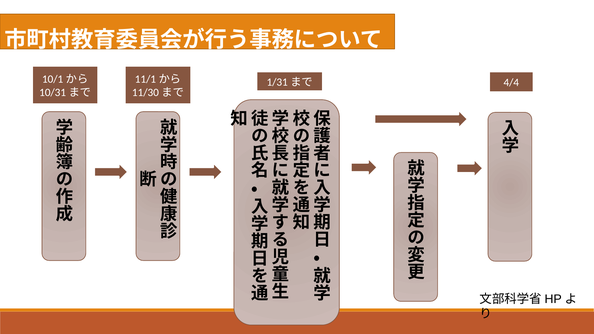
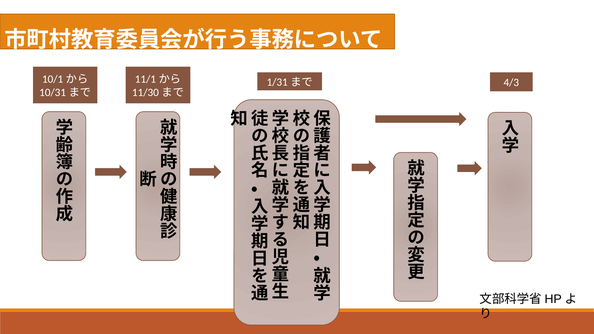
4/4: 4/4 -> 4/3 (511, 83)
